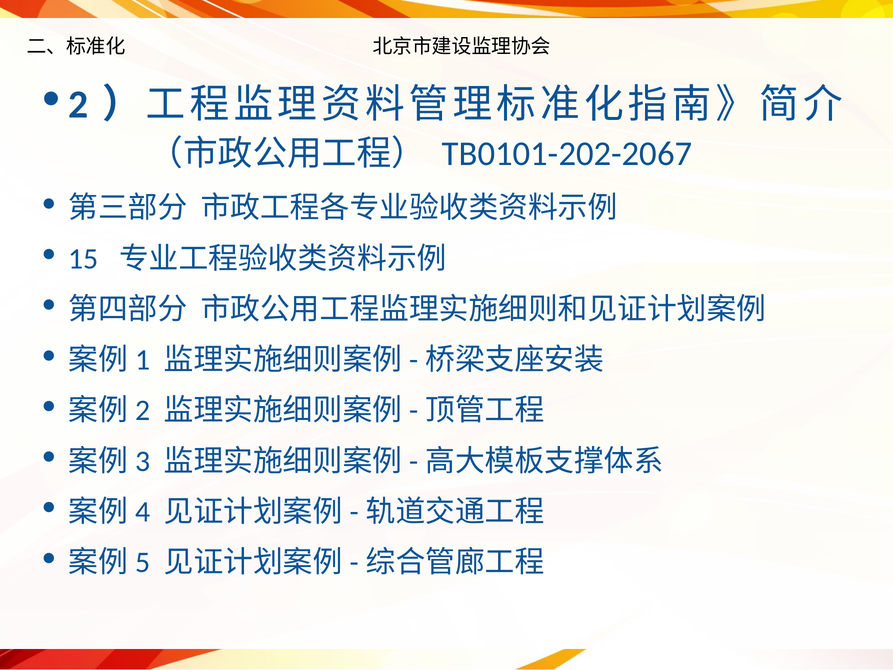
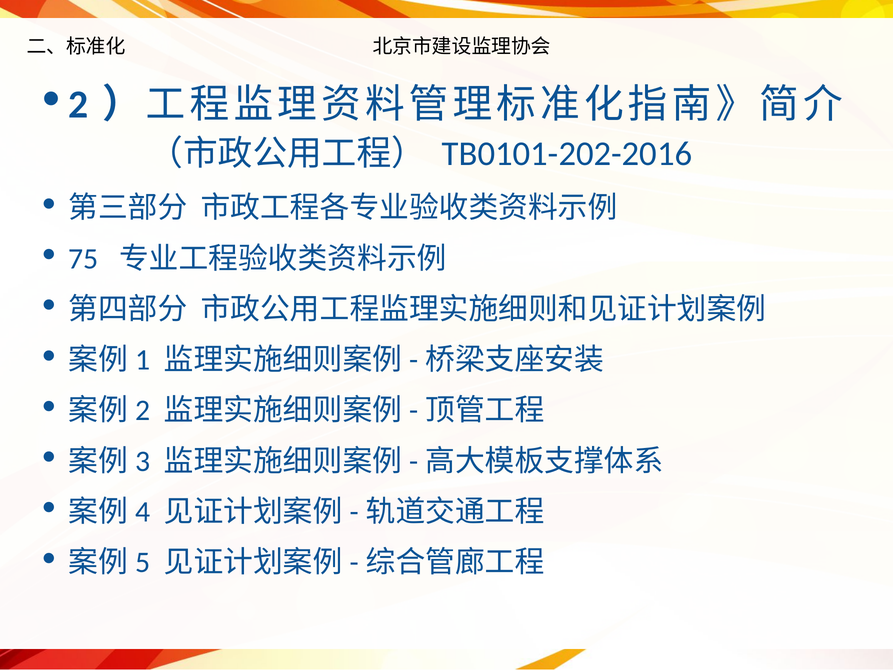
TB0101-202-2067: TB0101-202-2067 -> TB0101-202-2016 (567, 154)
15: 15 -> 75 (83, 259)
